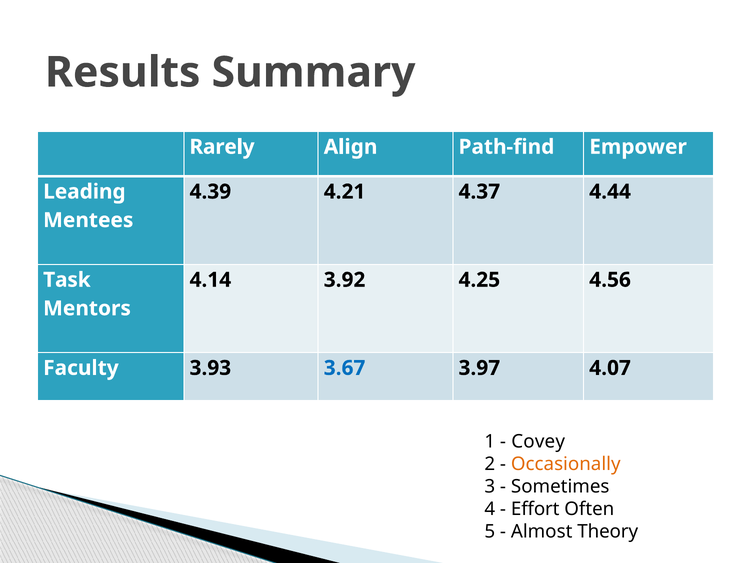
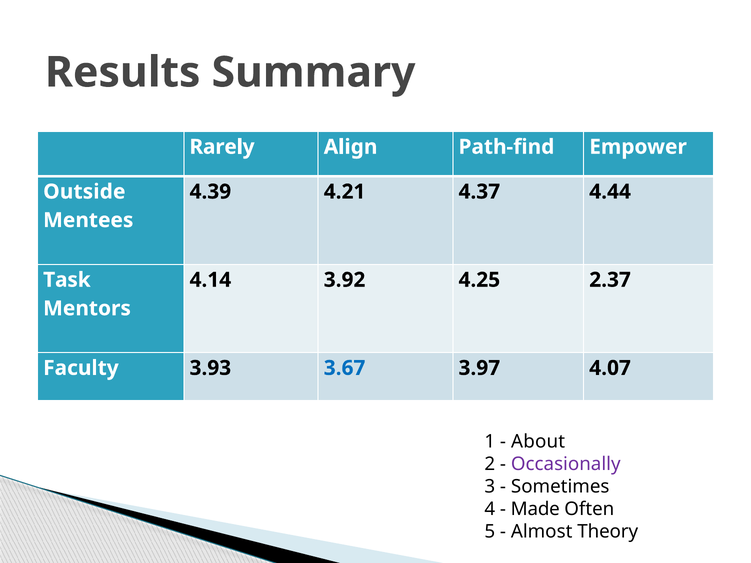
Leading: Leading -> Outside (84, 192)
4.56: 4.56 -> 2.37 (610, 280)
Covey: Covey -> About (538, 442)
Occasionally colour: orange -> purple (566, 464)
Effort: Effort -> Made (535, 509)
